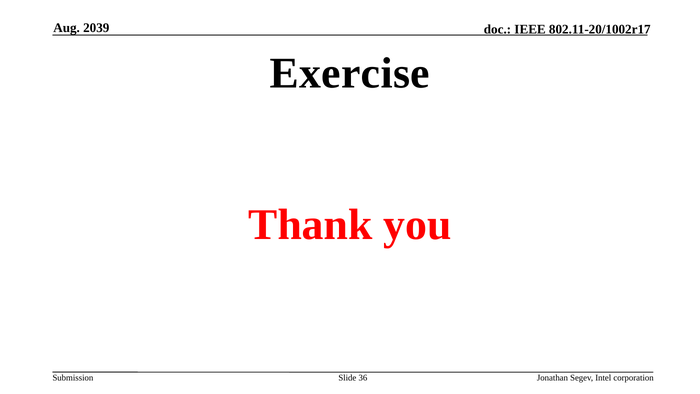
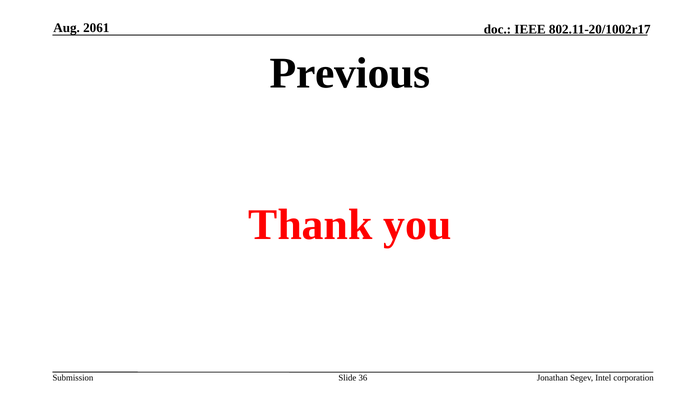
2039: 2039 -> 2061 (96, 28)
Exercise: Exercise -> Previous (350, 73)
